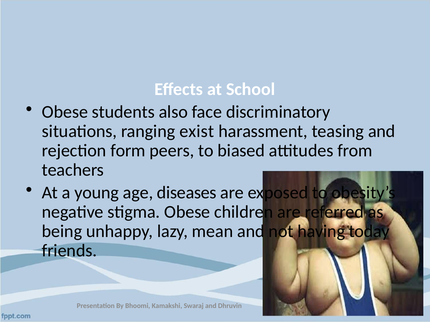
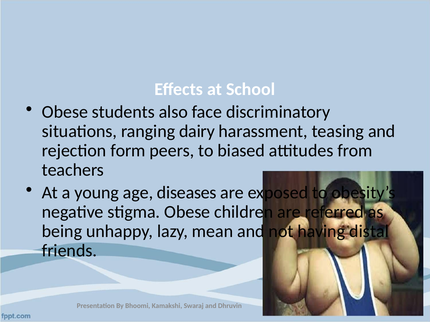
exist: exist -> dairy (197, 132)
today: today -> distal (369, 232)
